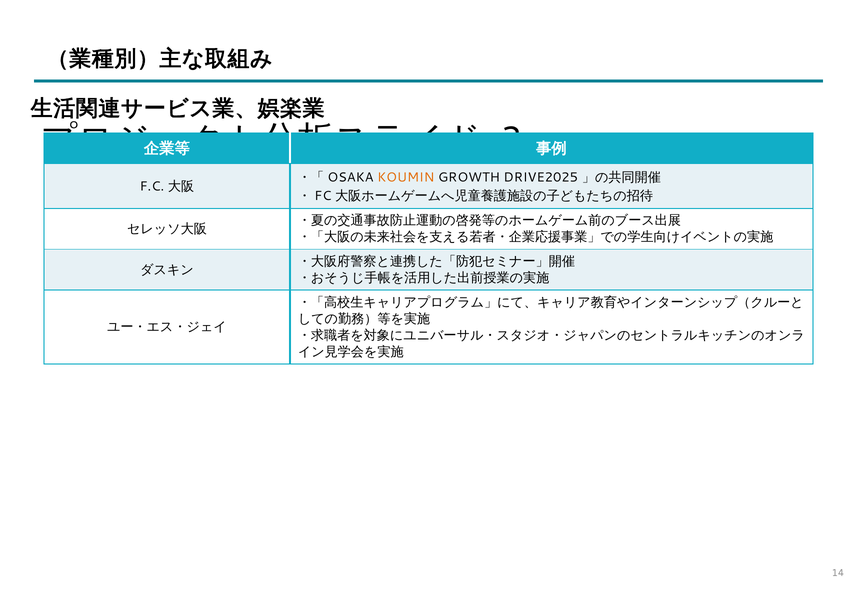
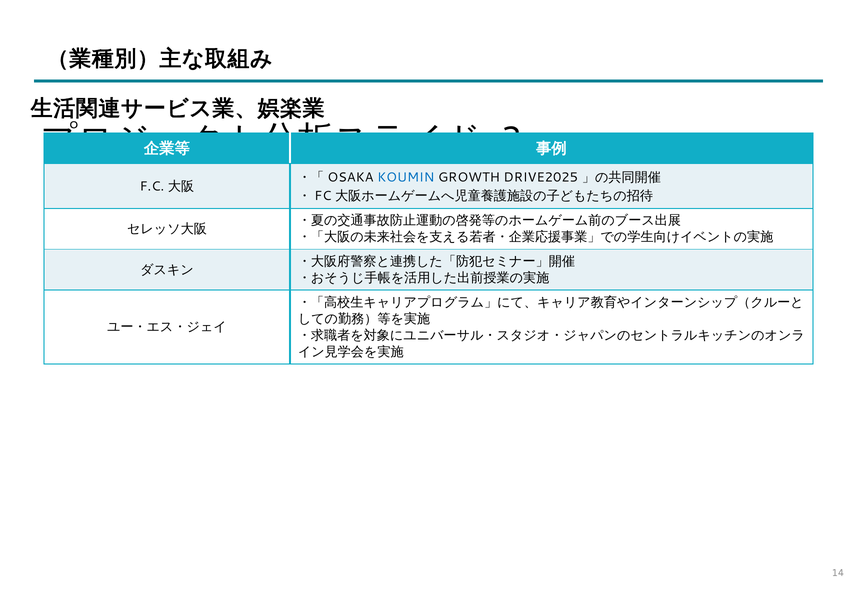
KOUMIN colour: orange -> blue (406, 177)
